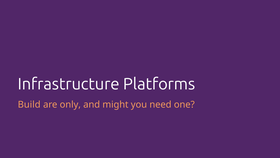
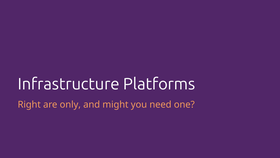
Build: Build -> Right (29, 104)
